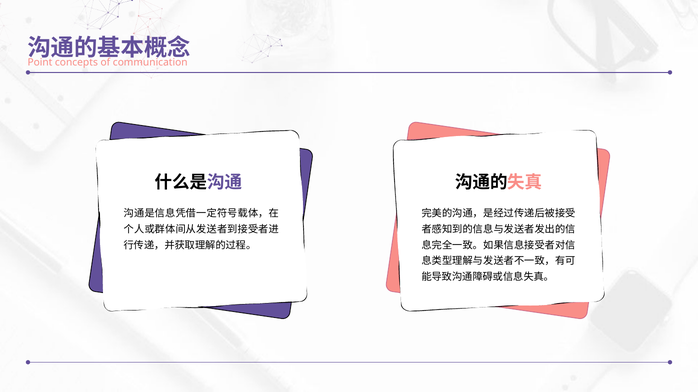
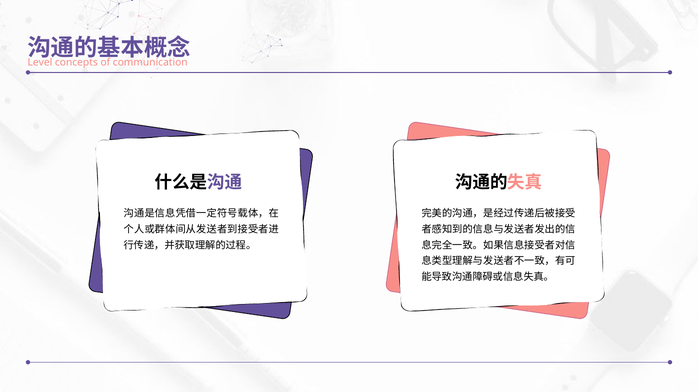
Point: Point -> Level (40, 63)
